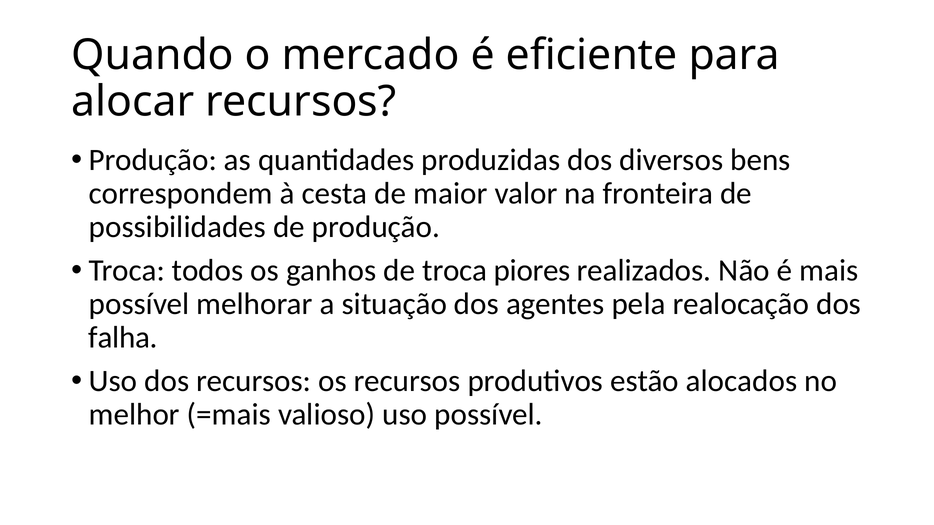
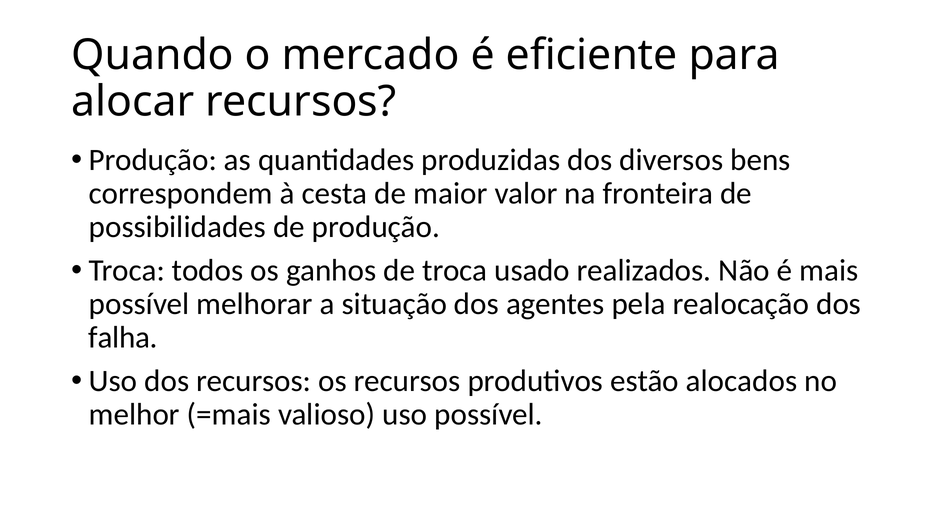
piores: piores -> usado (532, 271)
